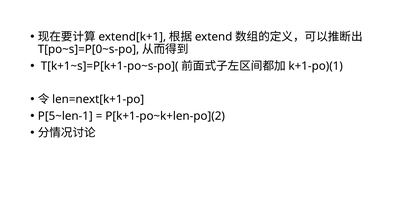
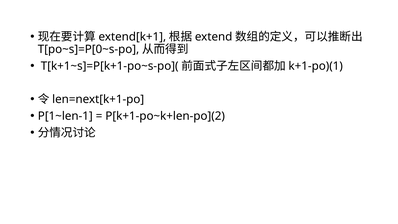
P[5~len-1: P[5~len-1 -> P[1~len-1 (65, 116)
